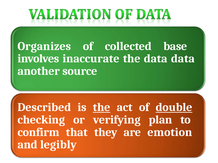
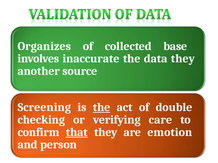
data data: data -> they (183, 59)
Described: Described -> Screening (44, 108)
double underline: present -> none (174, 108)
plan: plan -> care (160, 120)
that underline: none -> present (77, 133)
legibly: legibly -> person (59, 145)
